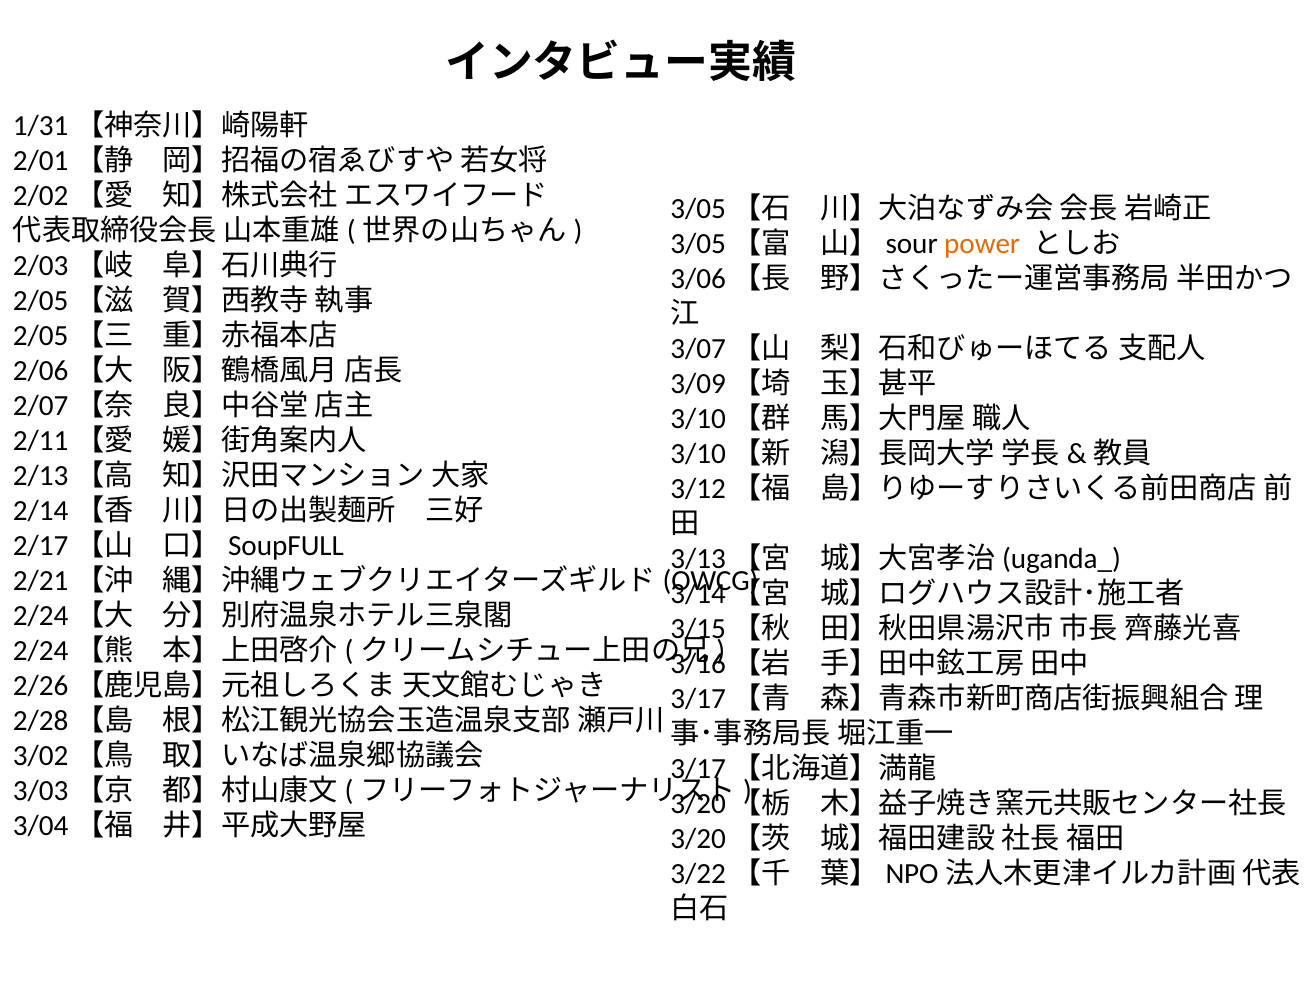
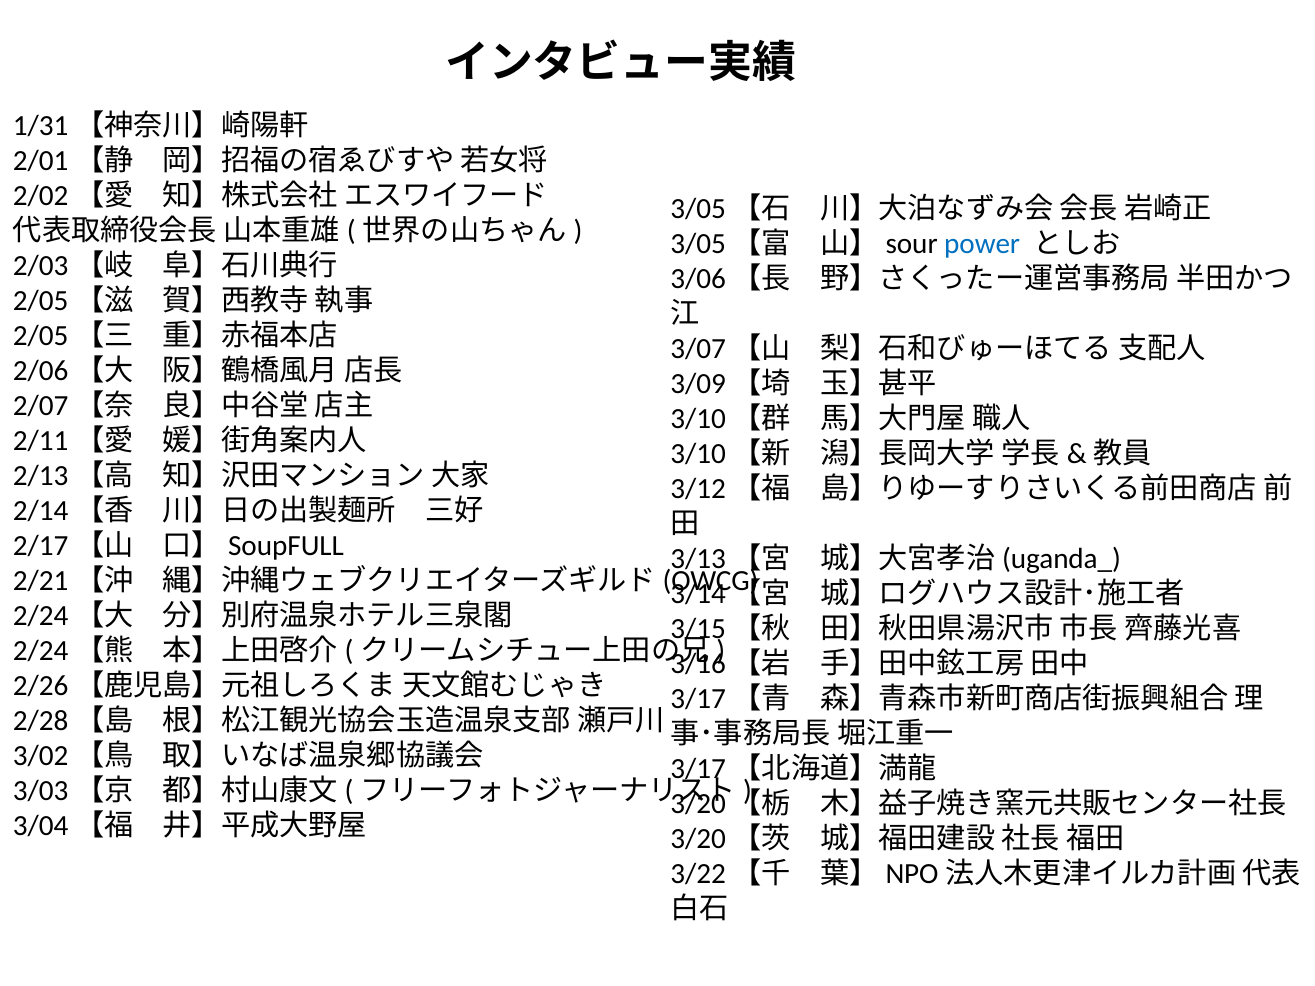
power colour: orange -> blue (982, 243)
